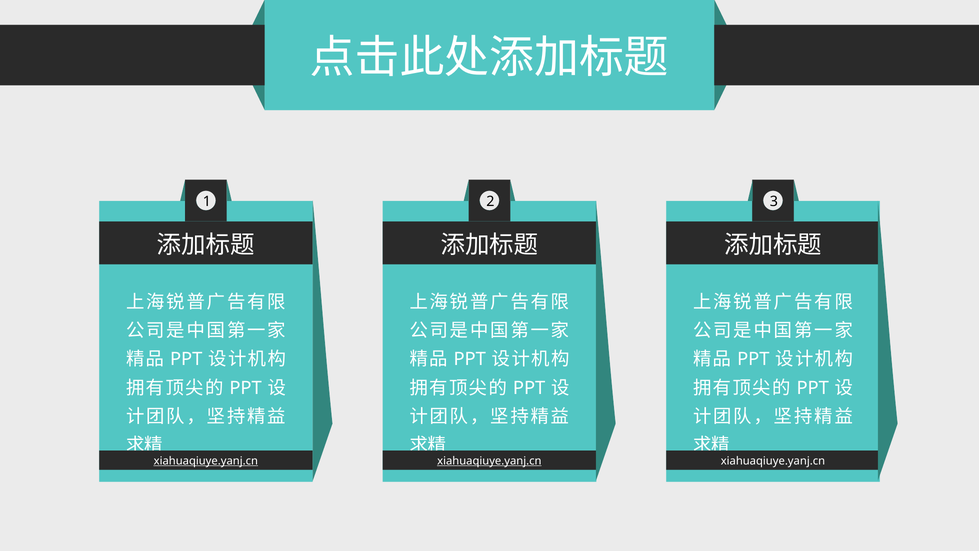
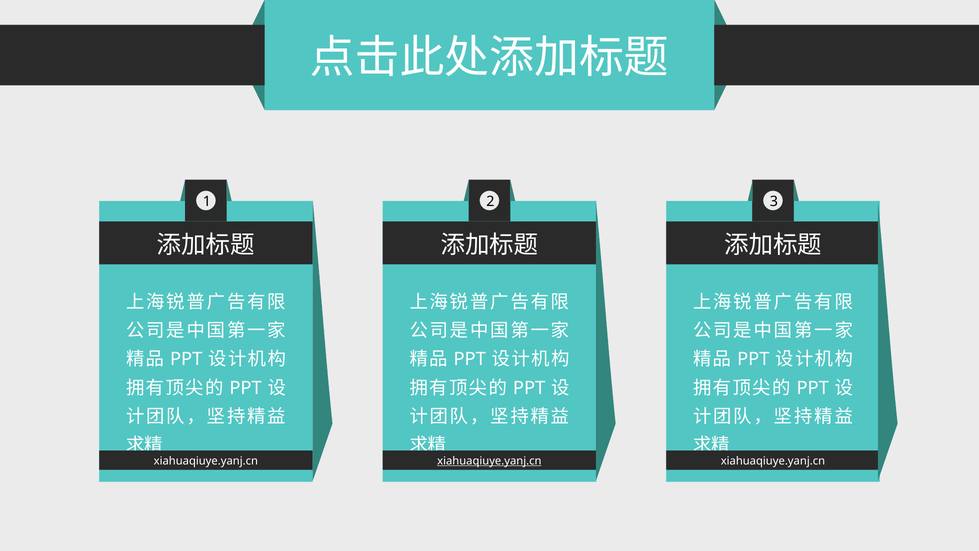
xiahuaqiuye.yanj.cn underline: present -> none (206, 461)
